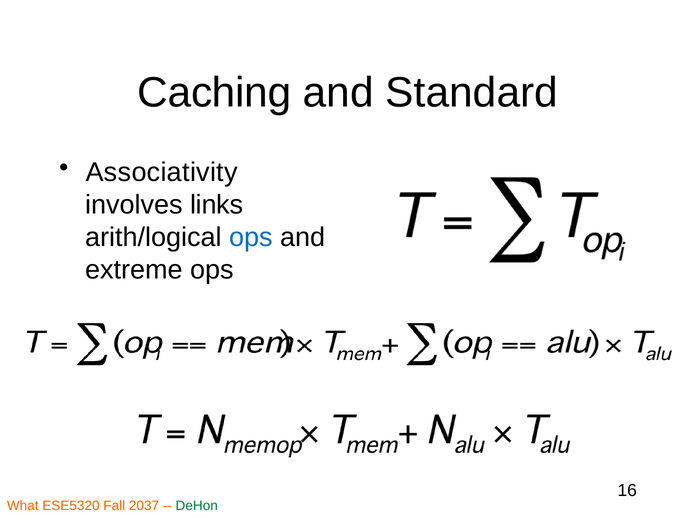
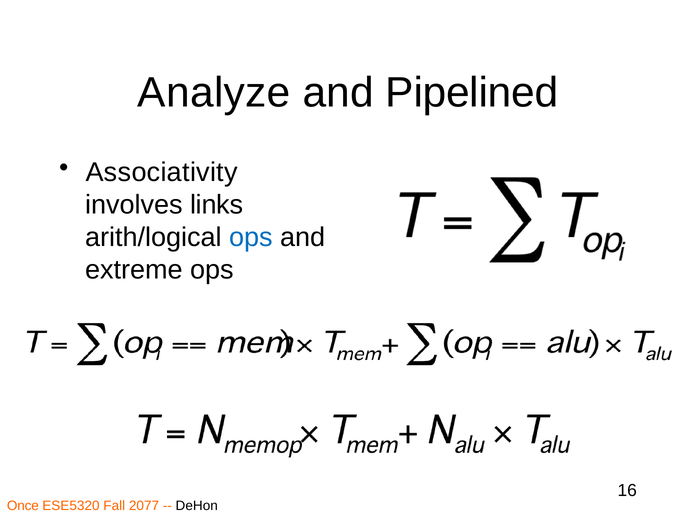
Caching: Caching -> Analyze (214, 93)
Standard: Standard -> Pipelined (472, 93)
What: What -> Once (23, 506)
2037: 2037 -> 2077 (144, 506)
DeHon colour: green -> black (197, 506)
